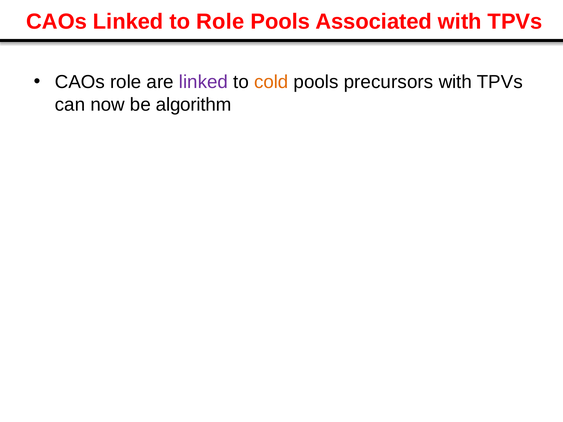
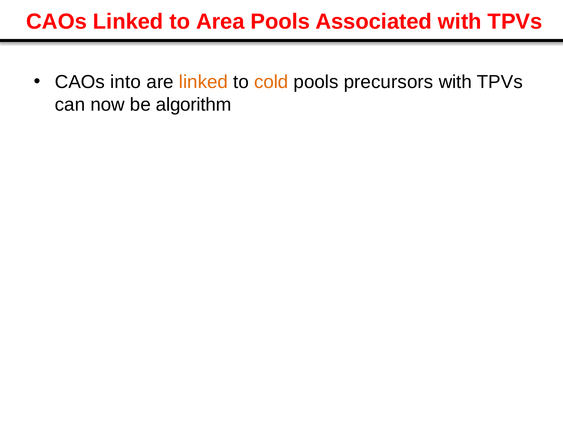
to Role: Role -> Area (220, 22)
CAOs role: role -> into (126, 82)
linked colour: purple -> orange (203, 82)
